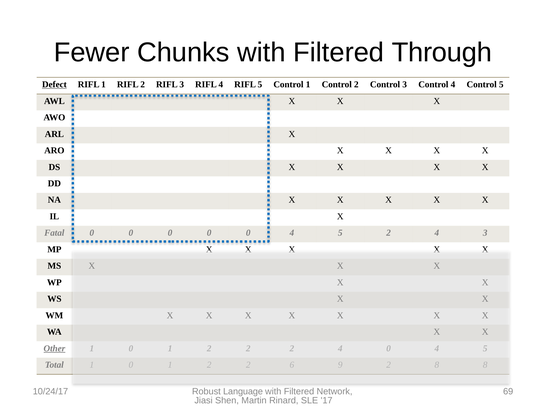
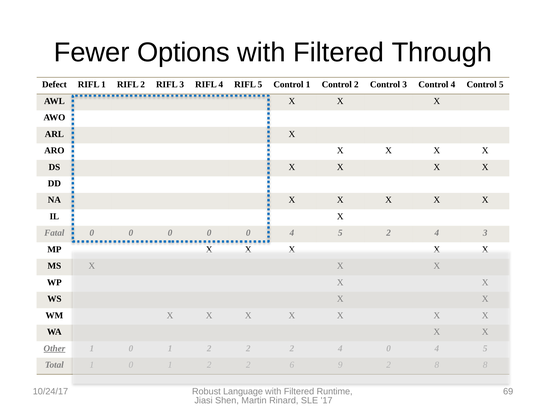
Chunks: Chunks -> Options (183, 52)
Defect underline: present -> none (54, 84)
Network: Network -> Runtime (335, 391)
